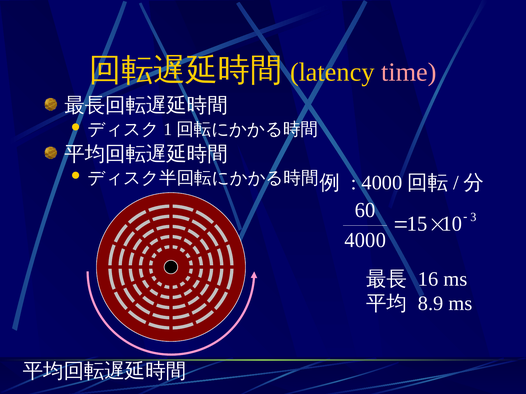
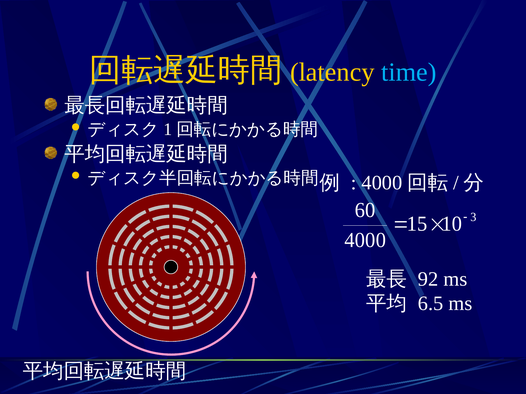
time colour: pink -> light blue (409, 72)
16: 16 -> 92 (428, 279)
8.9: 8.9 -> 6.5 (431, 304)
